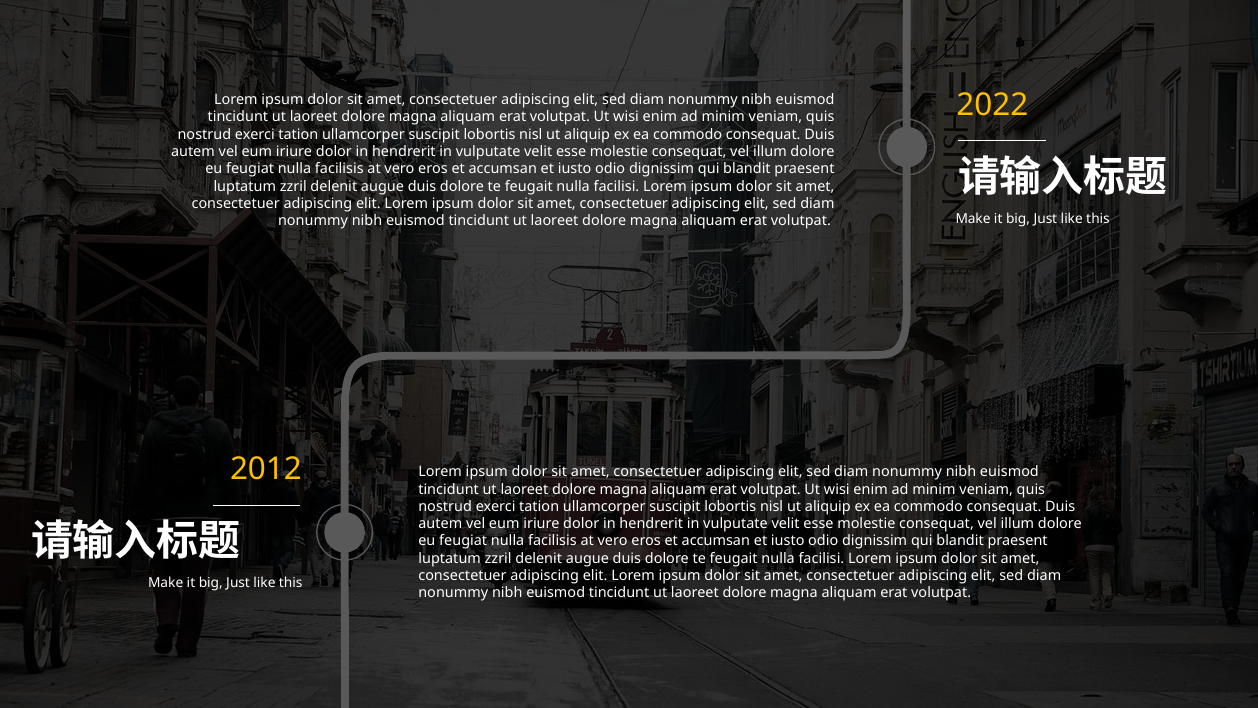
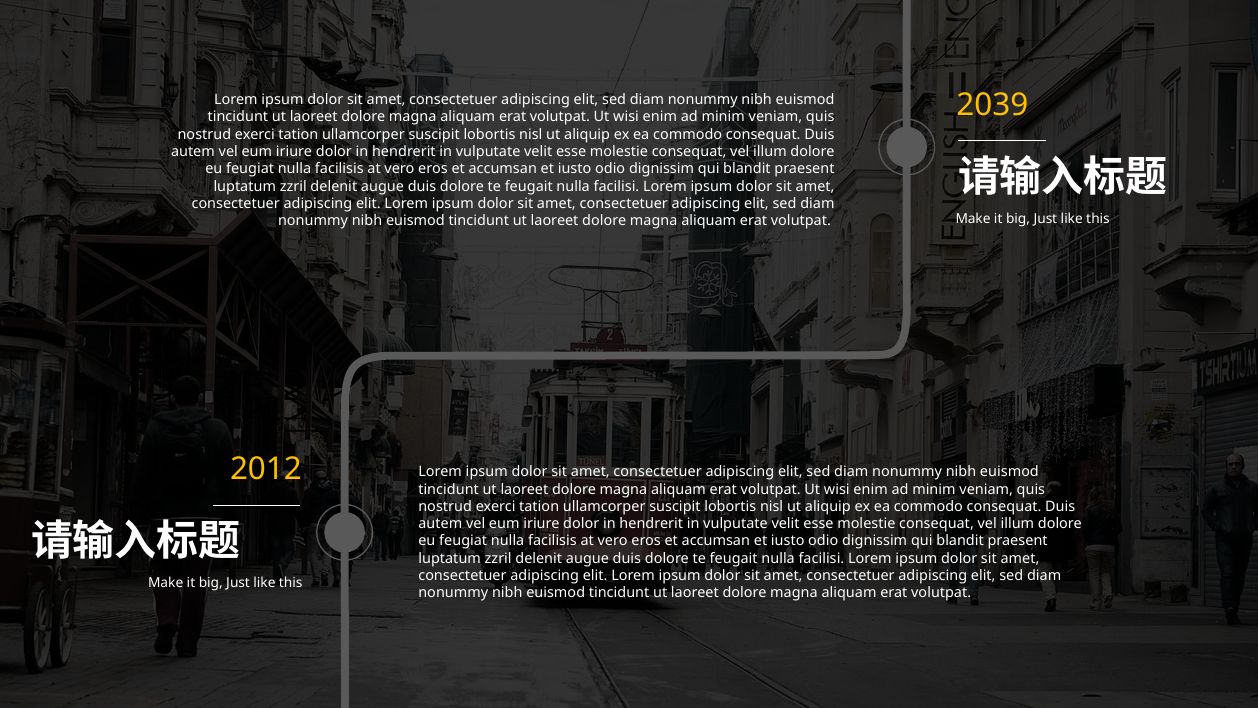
2022: 2022 -> 2039 (992, 105)
